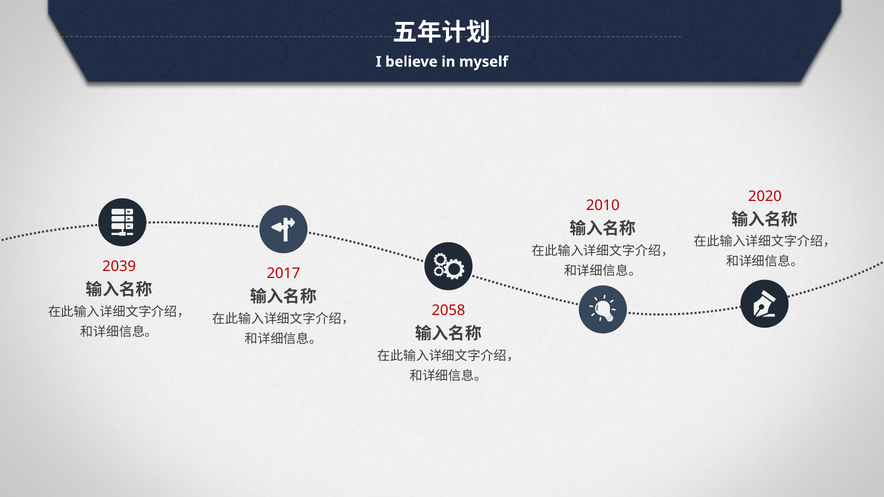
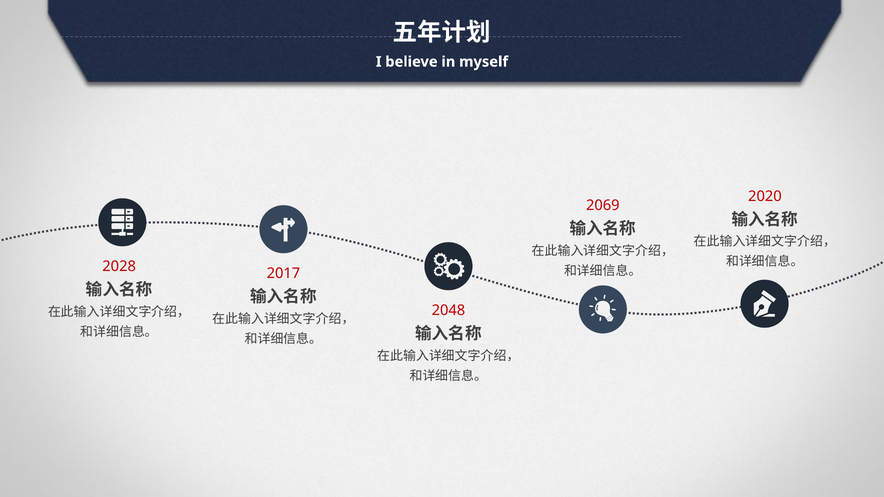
2010: 2010 -> 2069 (603, 206)
2039: 2039 -> 2028 (119, 267)
2058: 2058 -> 2048 (448, 311)
